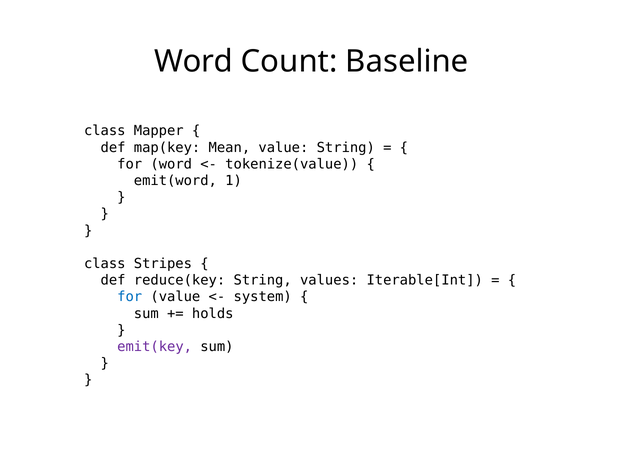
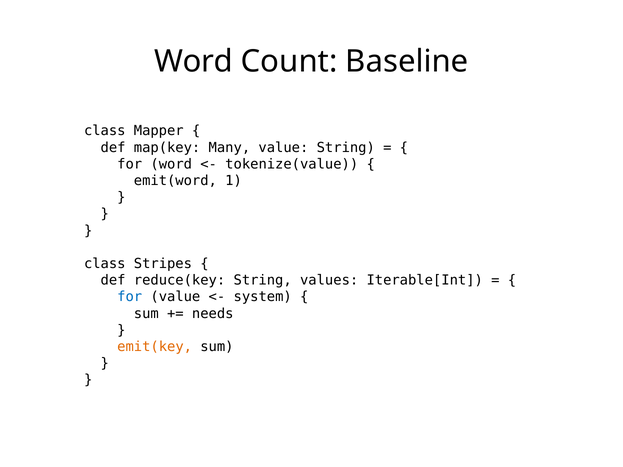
Mean: Mean -> Many (229, 148)
holds: holds -> needs (213, 314)
emit(key colour: purple -> orange (155, 347)
